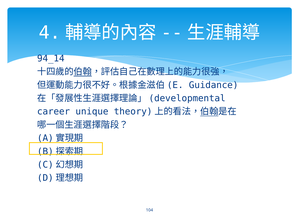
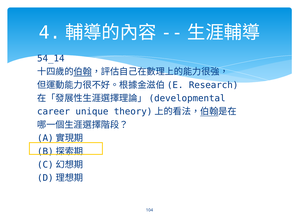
94_14: 94_14 -> 54_14 (51, 59)
Guidance: Guidance -> Research (214, 85)
